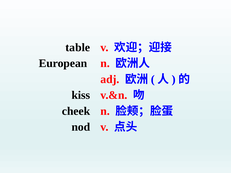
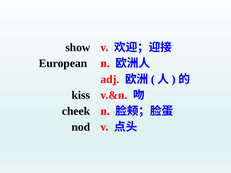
table: table -> show (78, 48)
